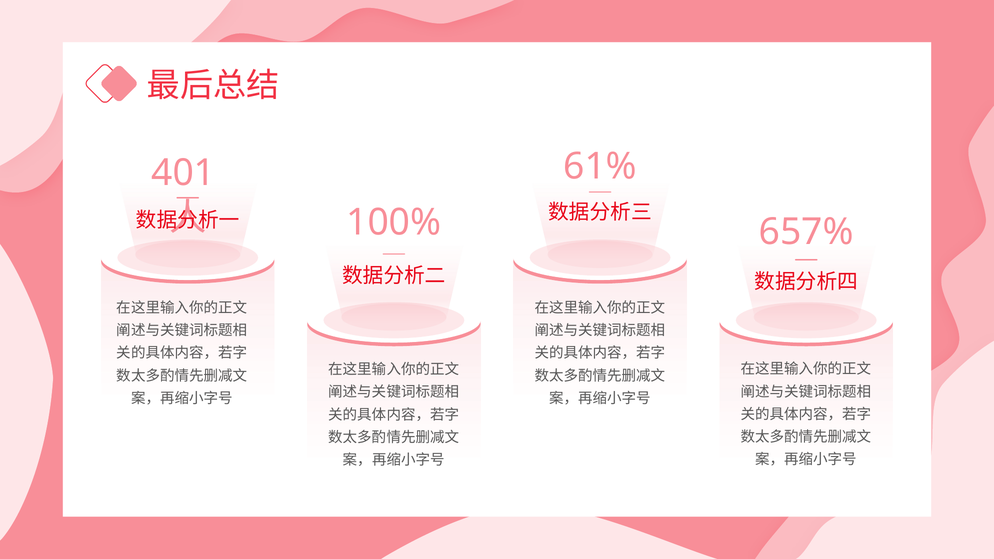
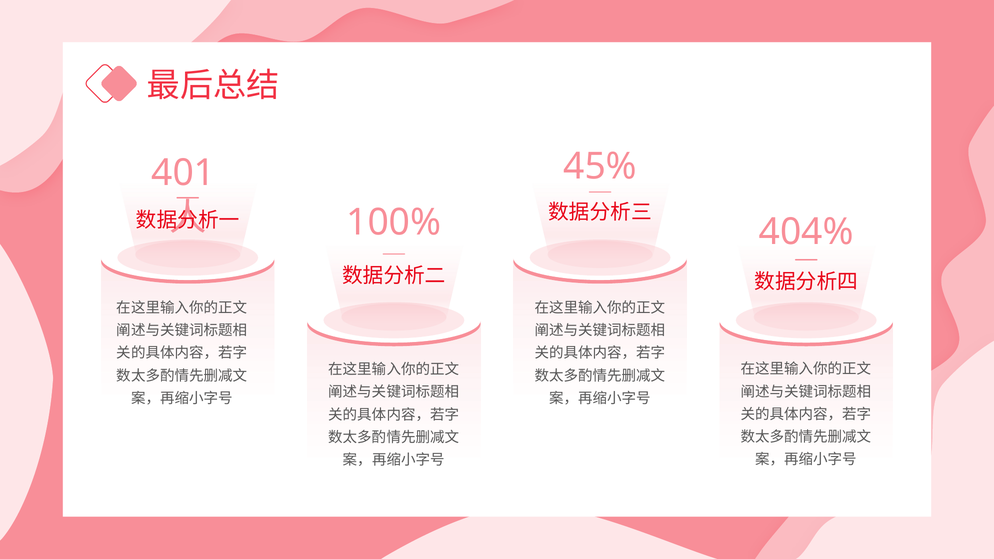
61%: 61% -> 45% (600, 167)
657%: 657% -> 404% (806, 232)
